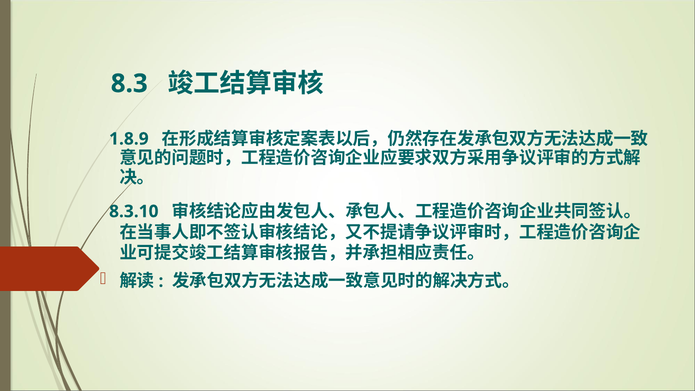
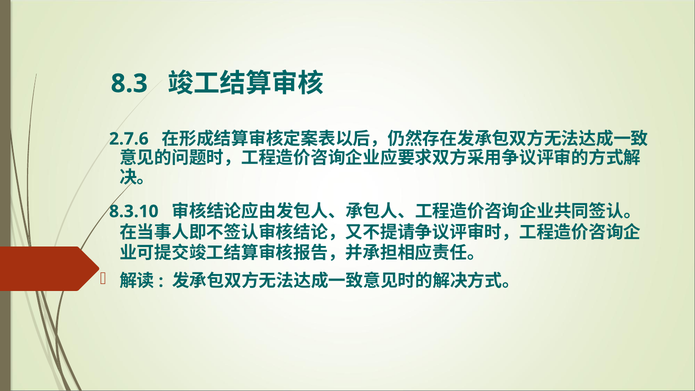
1.8.9: 1.8.9 -> 2.7.6 (129, 139)
